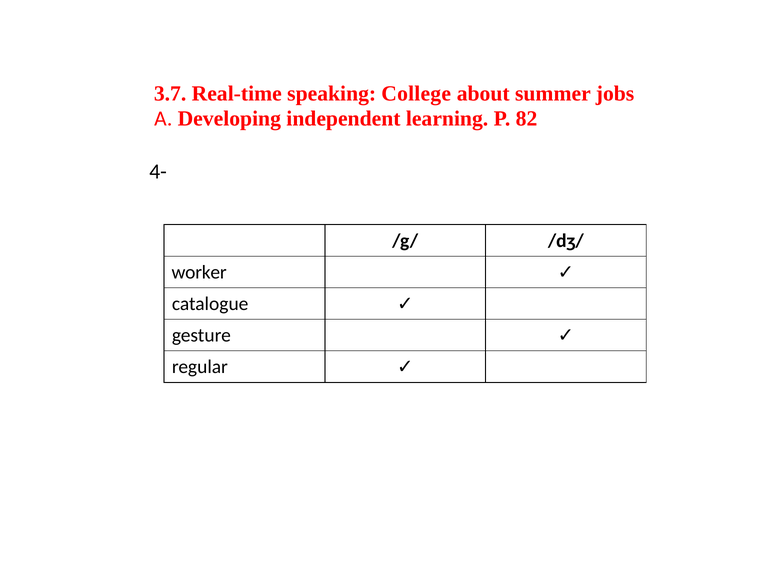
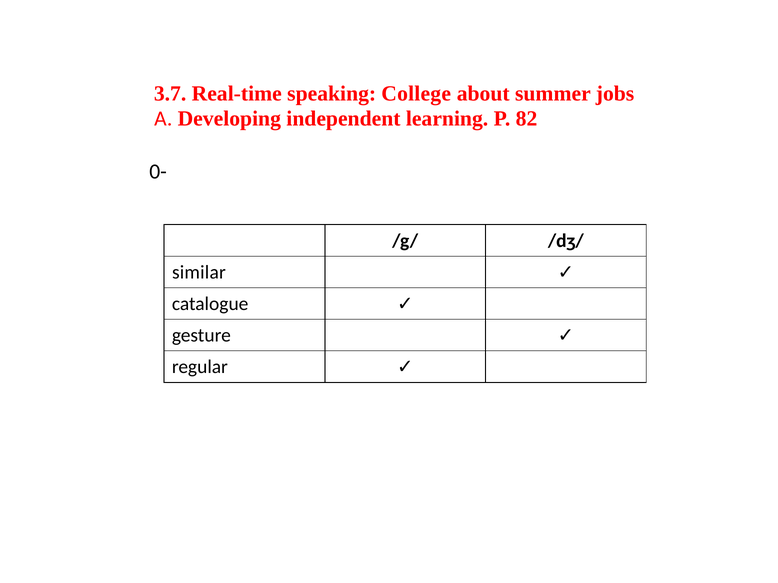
4-: 4- -> 0- (158, 172)
worker: worker -> similar (199, 272)
